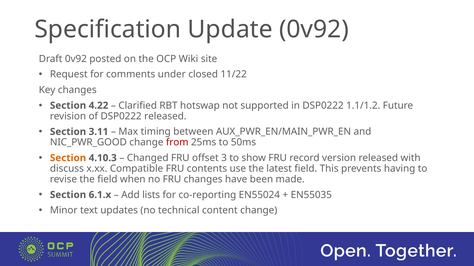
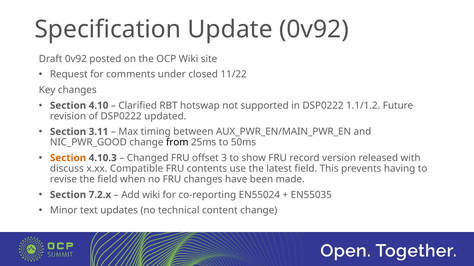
4.22: 4.22 -> 4.10 (99, 106)
DSP0222 released: released -> updated (165, 116)
from colour: red -> black (177, 143)
6.1.x: 6.1.x -> 7.2.x (100, 195)
Add lists: lists -> wiki (151, 195)
